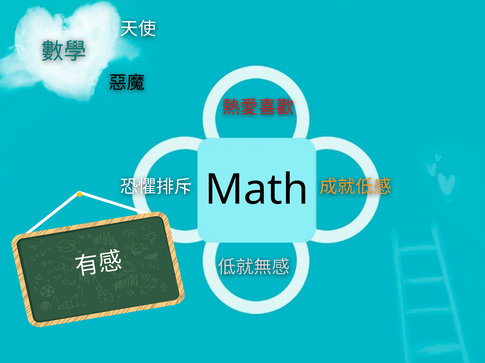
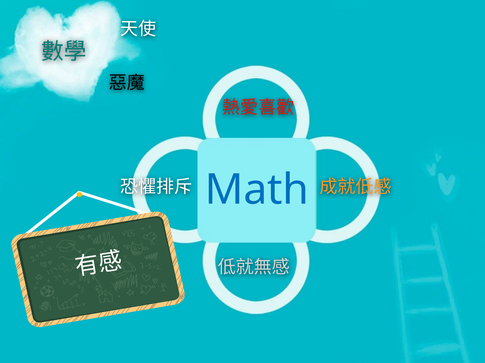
Math colour: black -> blue (257, 190)
